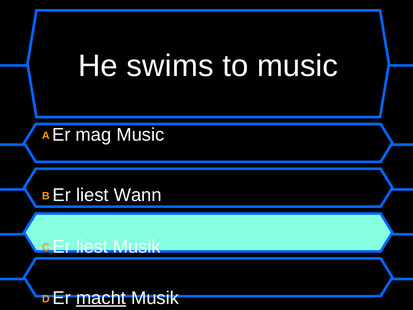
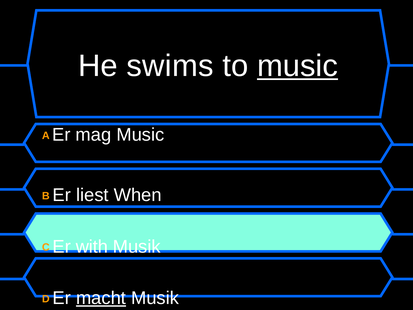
music underline: none -> present (297, 66)
Wann: Wann -> When (138, 195)
C Er liest: liest -> with (92, 246)
